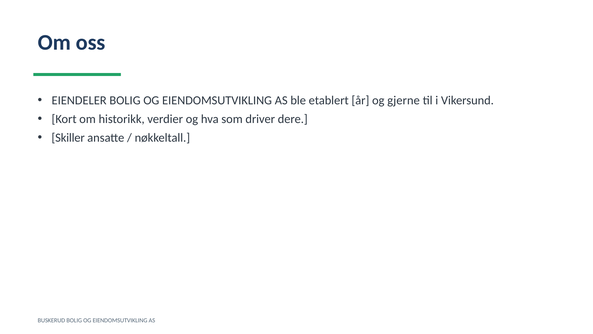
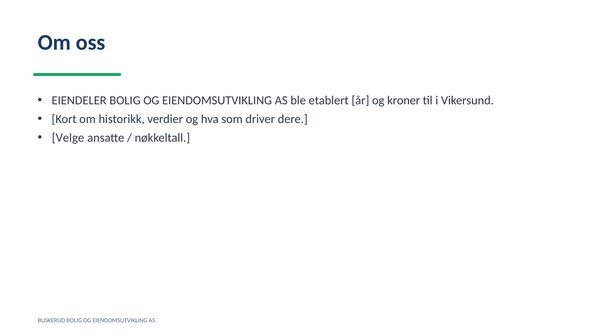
gjerne: gjerne -> kroner (404, 100)
Skiller: Skiller -> Velge (68, 138)
